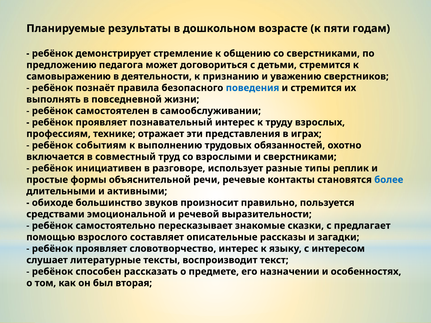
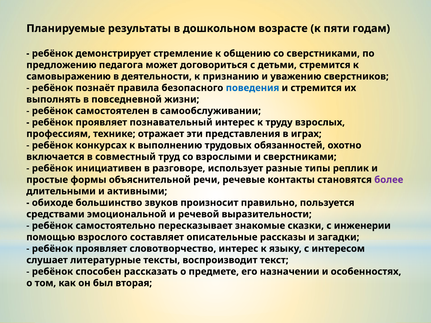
событиям: событиям -> конкурсах (101, 145)
более colour: blue -> purple (389, 180)
предлагает: предлагает -> инженерии (362, 226)
